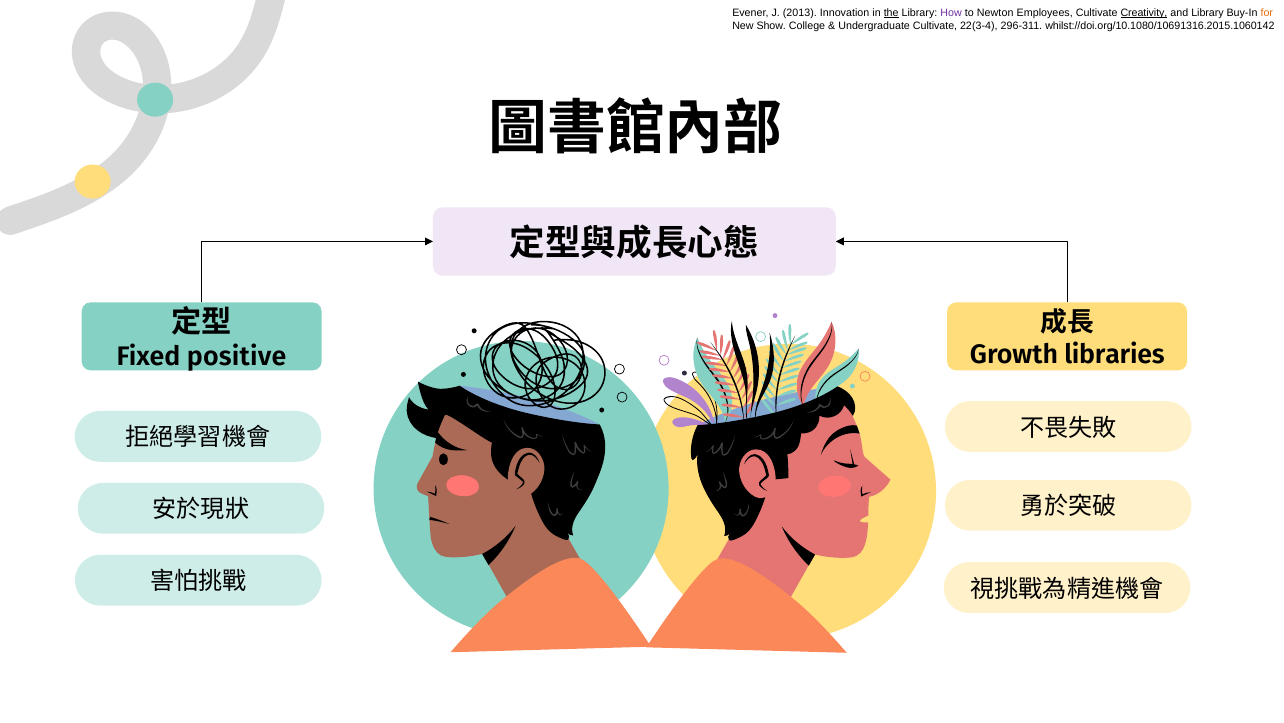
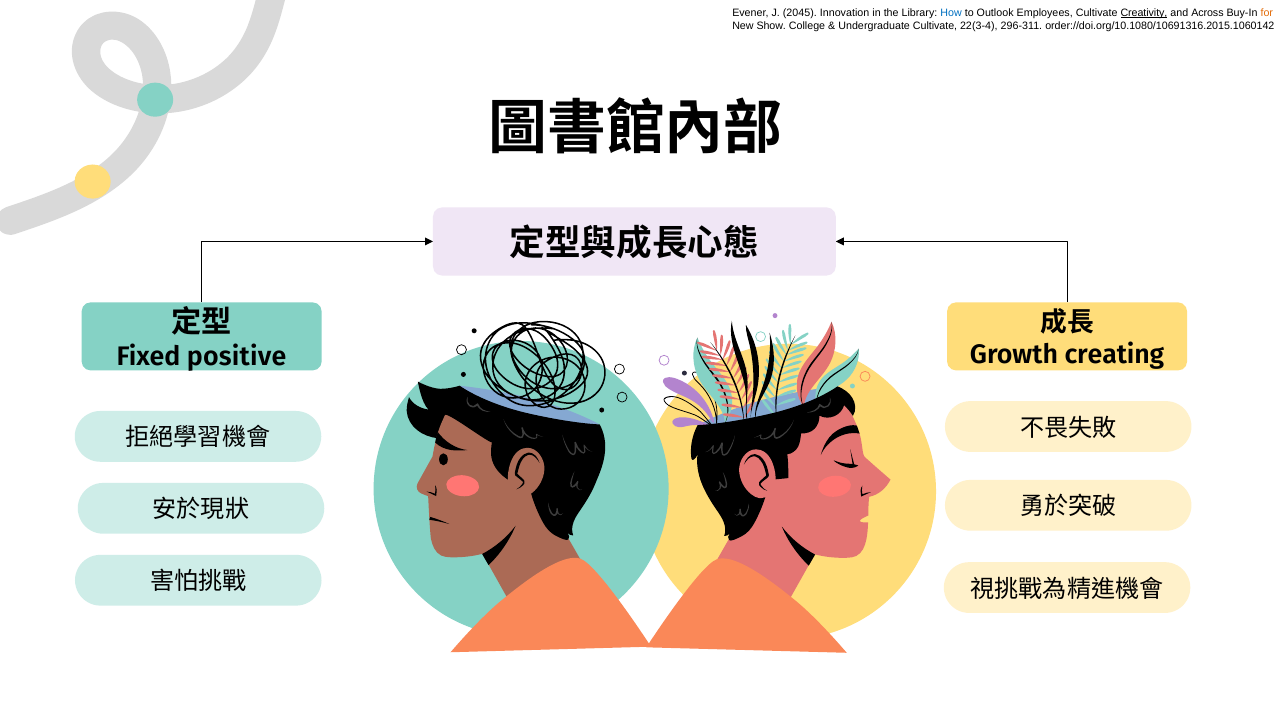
2013: 2013 -> 2045 (800, 13)
the underline: present -> none (891, 13)
How colour: purple -> blue (951, 13)
Newton: Newton -> Outlook (995, 13)
and Library: Library -> Across (1207, 13)
whilst://doi.org/10.1080/10691316.2015.1060142: whilst://doi.org/10.1080/10691316.2015.1060142 -> order://doi.org/10.1080/10691316.2015.1060142 (1160, 25)
libraries: libraries -> creating (1114, 354)
